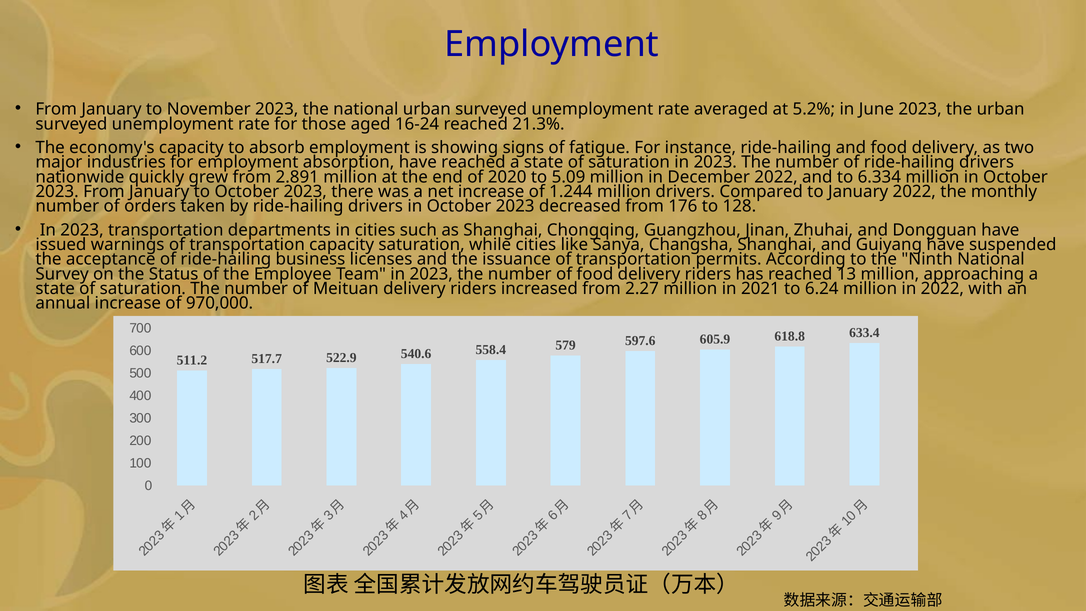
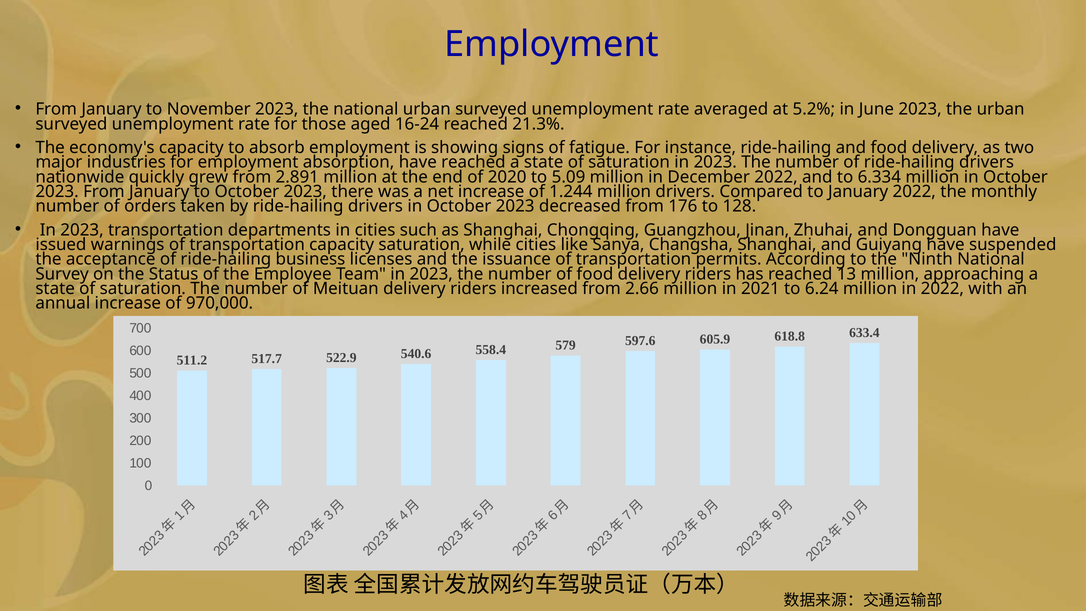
2.27: 2.27 -> 2.66 (642, 289)
